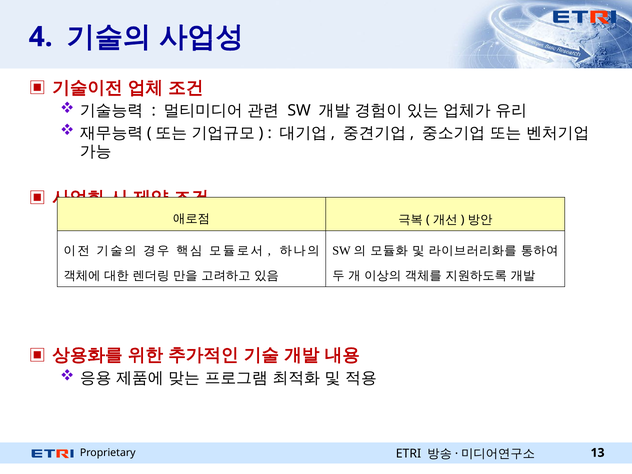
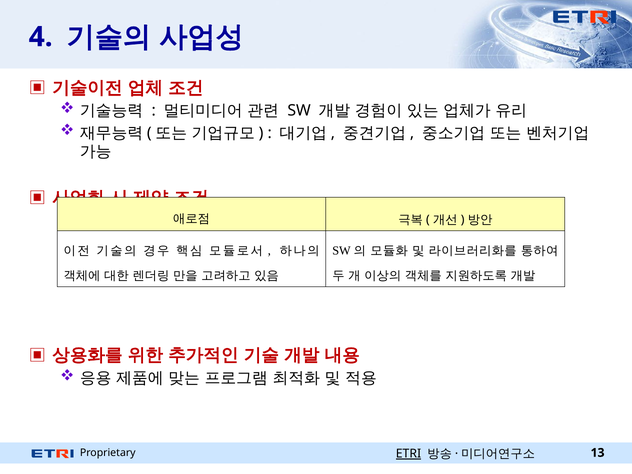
ETRI underline: none -> present (408, 454)
